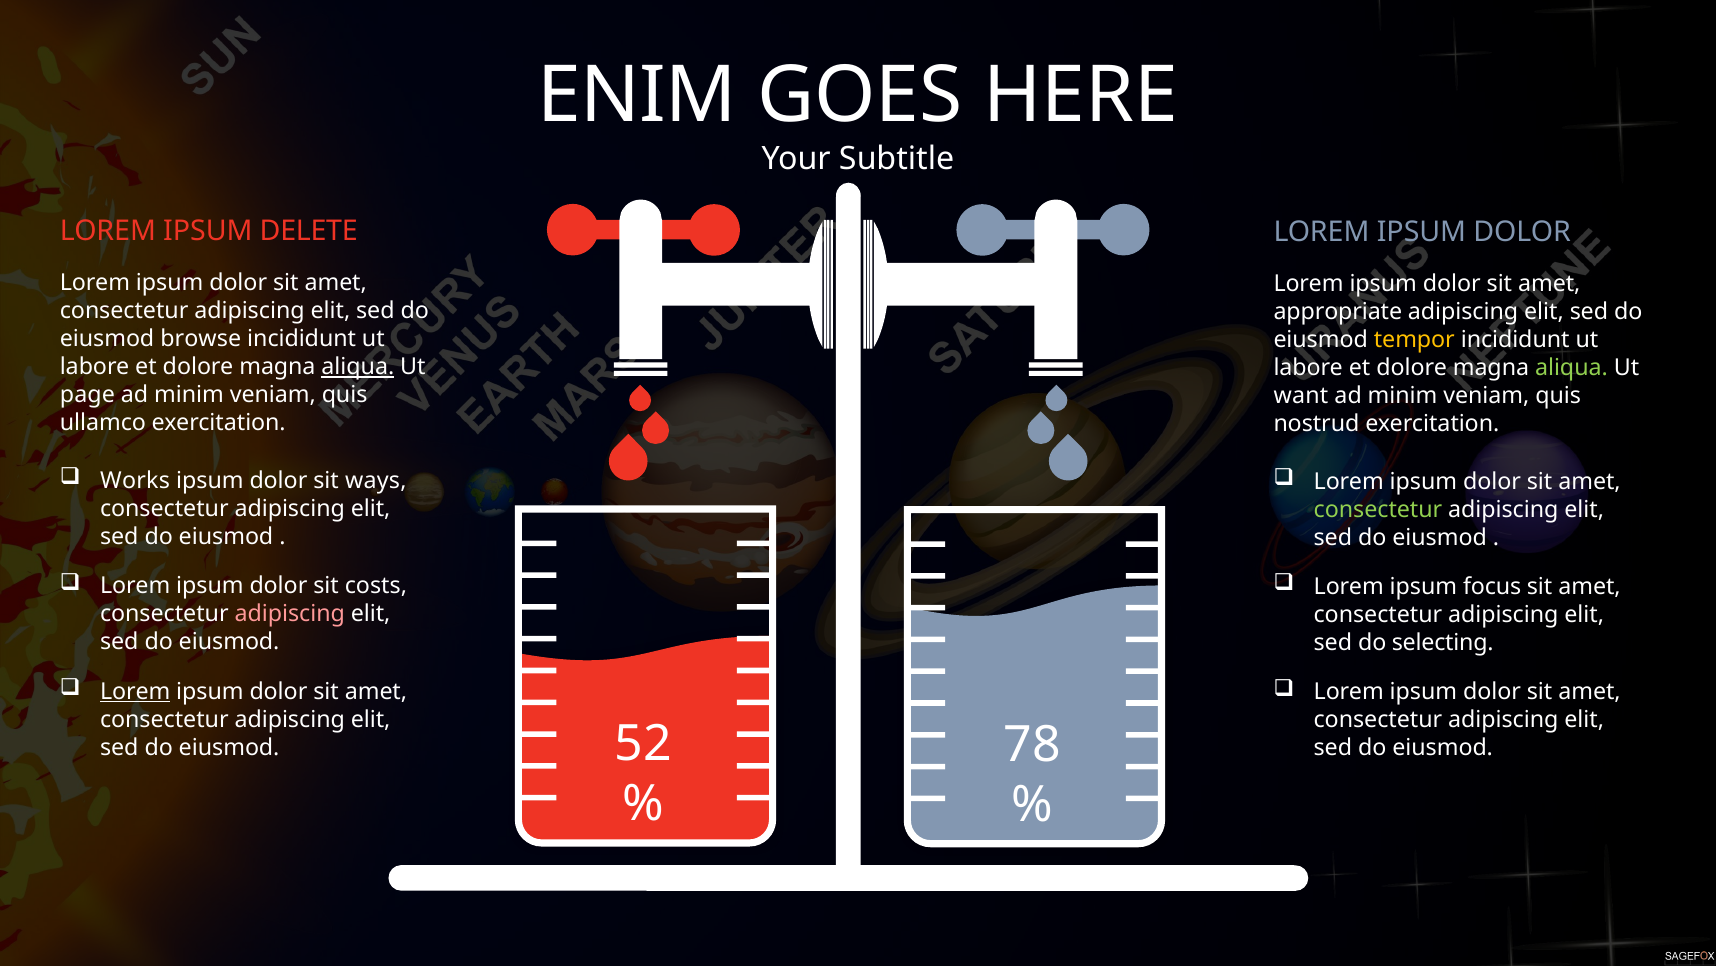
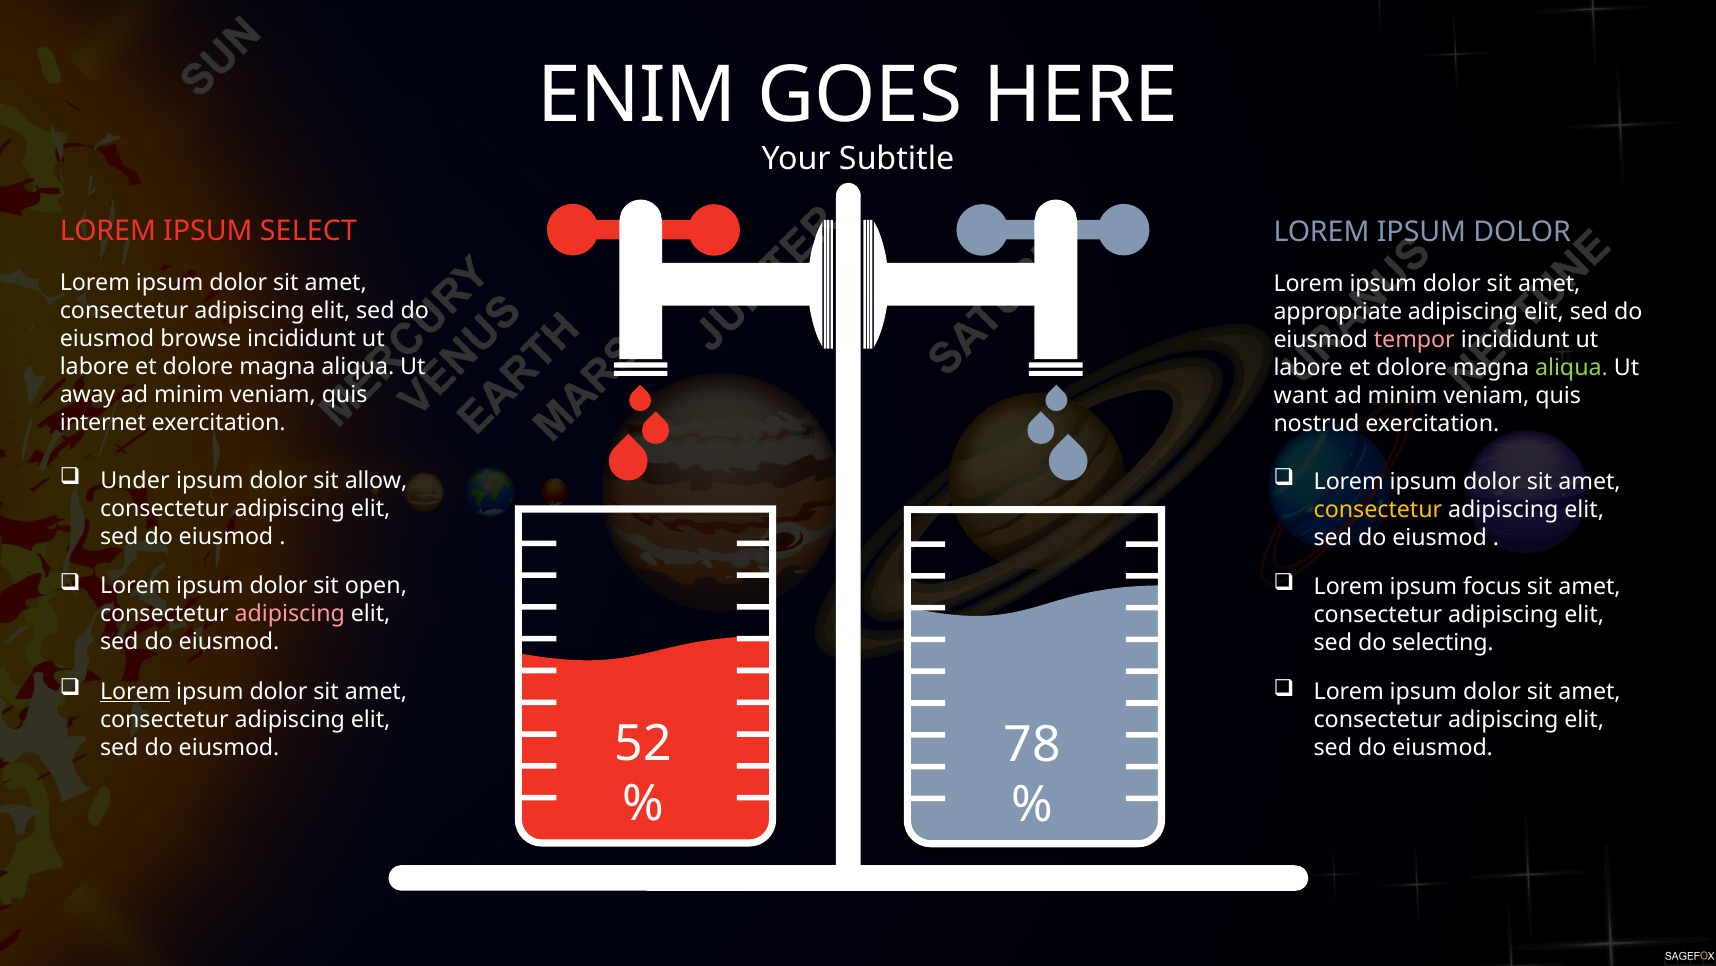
DELETE: DELETE -> SELECT (308, 231)
tempor colour: yellow -> pink (1414, 339)
aliqua underline: present -> none (358, 367)
page: page -> away (88, 395)
ullamco: ullamco -> internet (103, 423)
Works: Works -> Under (135, 481)
ways: ways -> allow (376, 481)
consectetur colour: light green -> yellow (1378, 509)
costs: costs -> open (376, 586)
